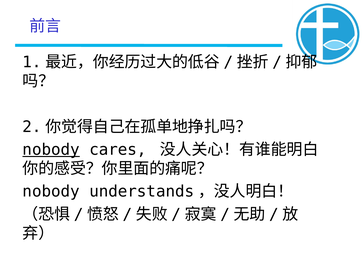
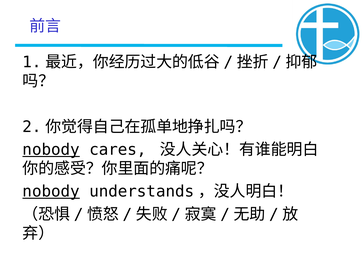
nobody underline: none -> present (51, 192)
